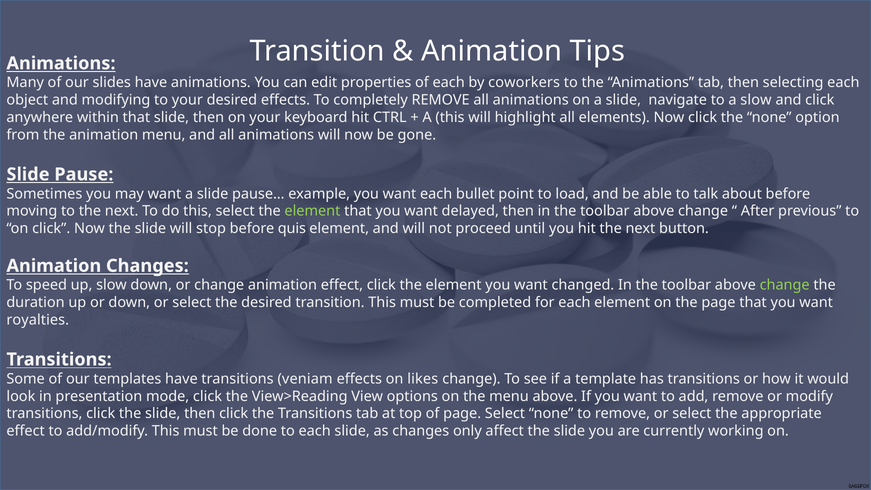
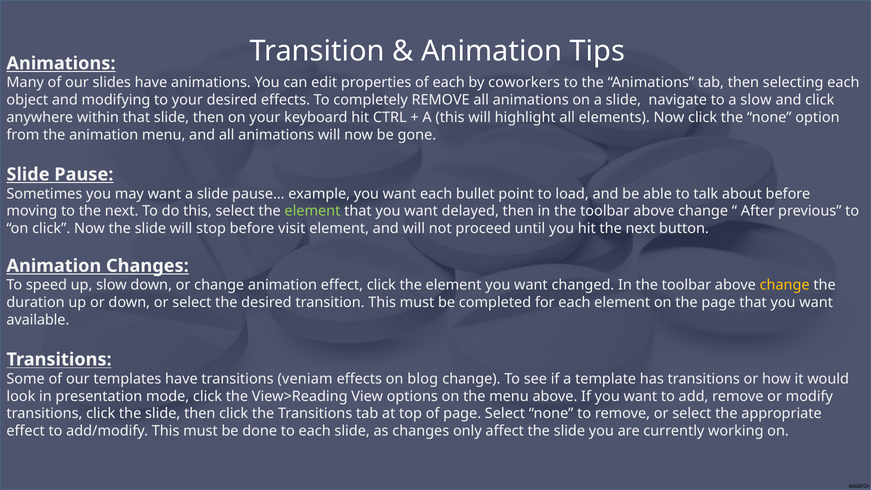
quis: quis -> visit (292, 229)
change colour: light green -> yellow (785, 285)
royalties: royalties -> available (38, 320)
likes: likes -> blog (423, 379)
